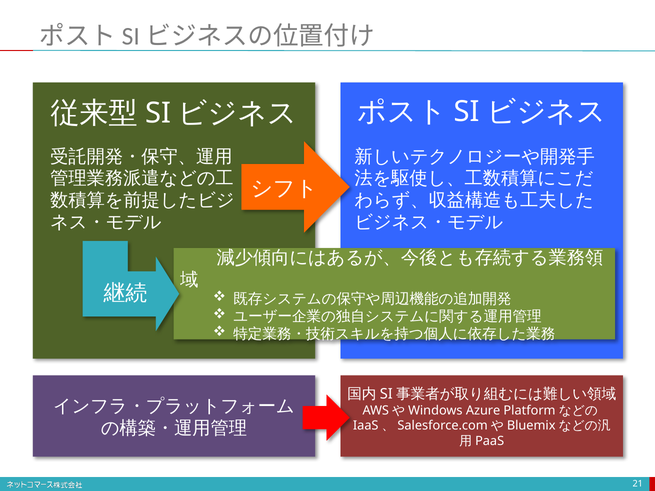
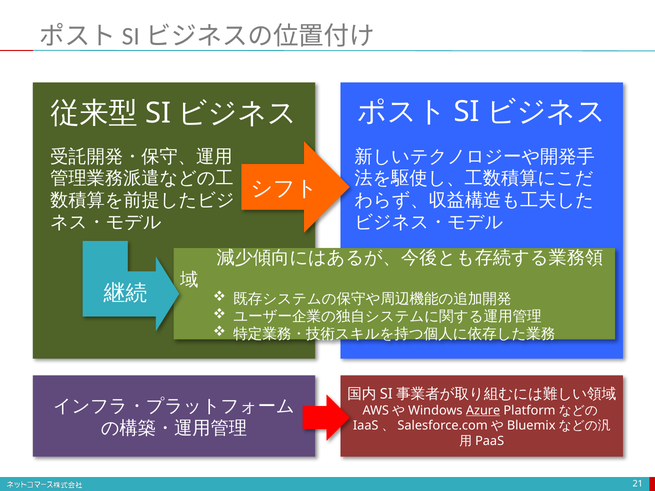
Azure underline: none -> present (483, 411)
